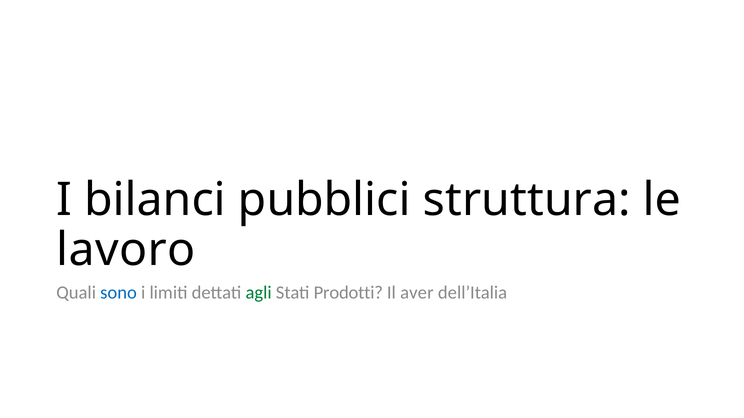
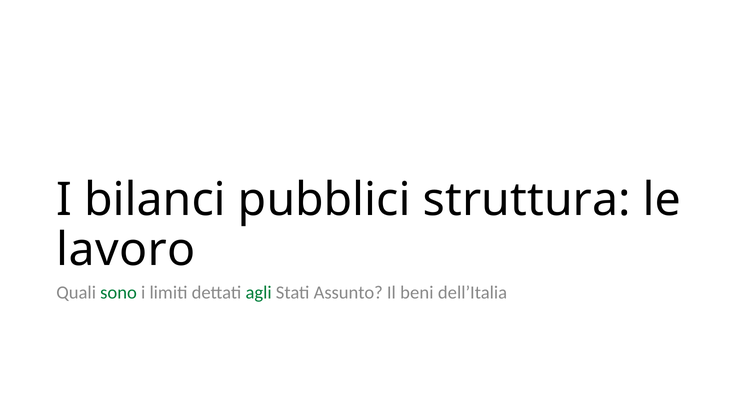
sono colour: blue -> green (119, 293)
Prodotti: Prodotti -> Assunto (348, 293)
aver: aver -> beni (417, 293)
